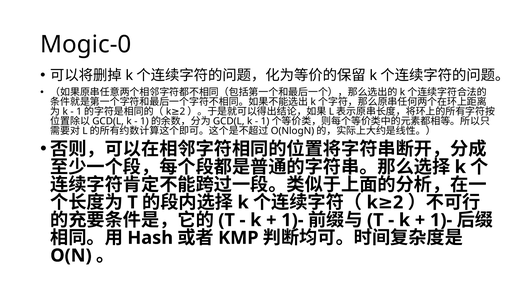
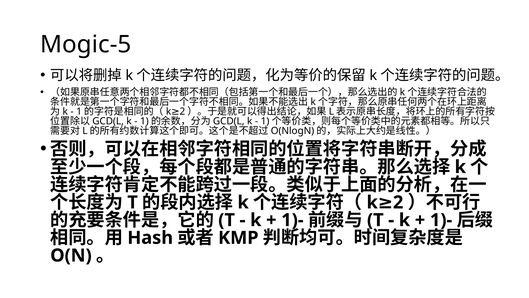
Mogic-0: Mogic-0 -> Mogic-5 (86, 44)
